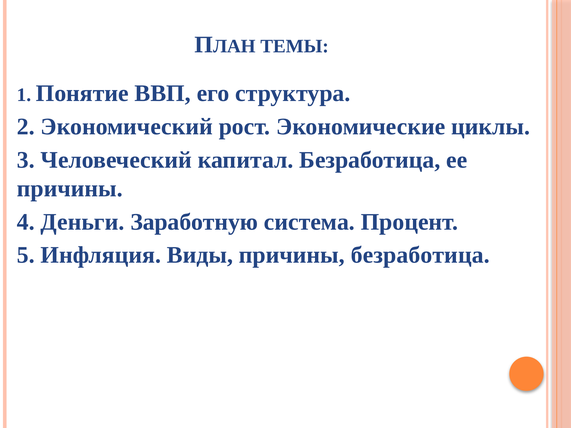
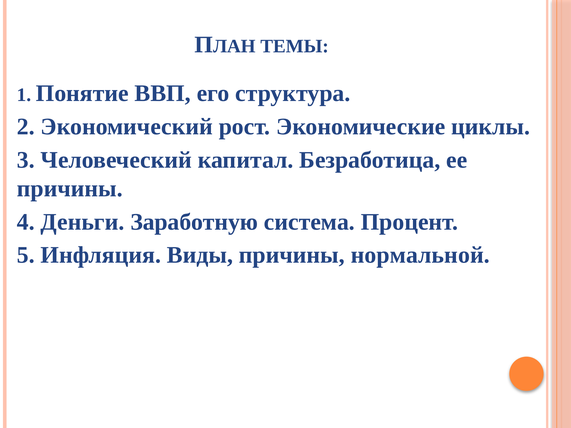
причины безработица: безработица -> нормальной (420, 255)
